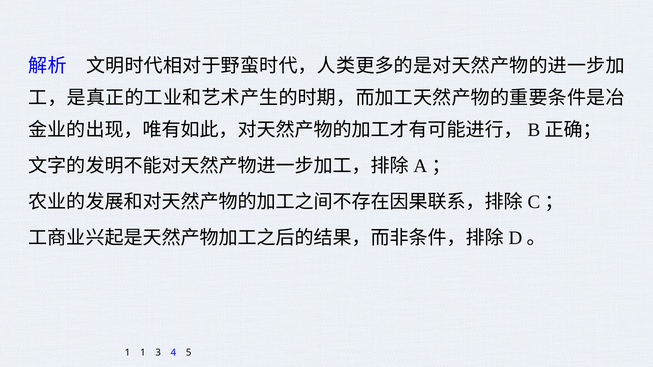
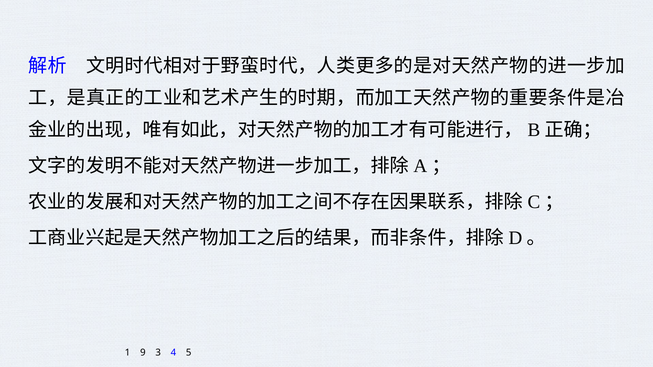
1 1: 1 -> 9 (143, 353)
